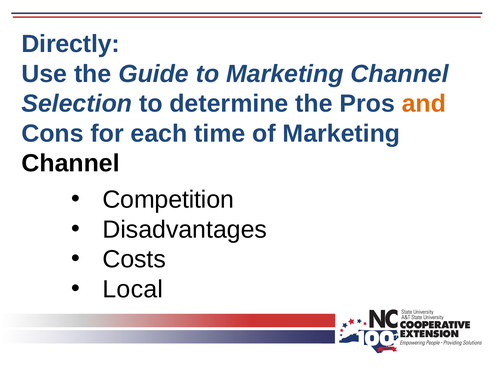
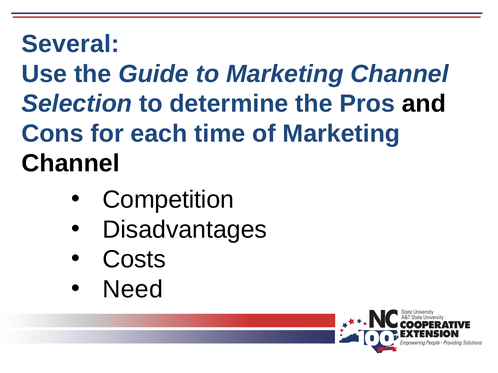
Directly: Directly -> Several (70, 44)
and colour: orange -> black (424, 104)
Local: Local -> Need (133, 290)
